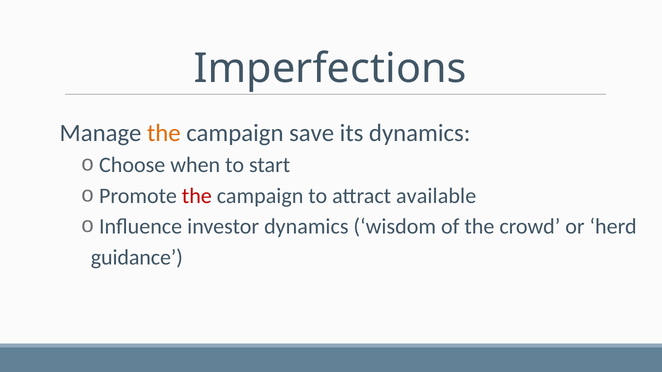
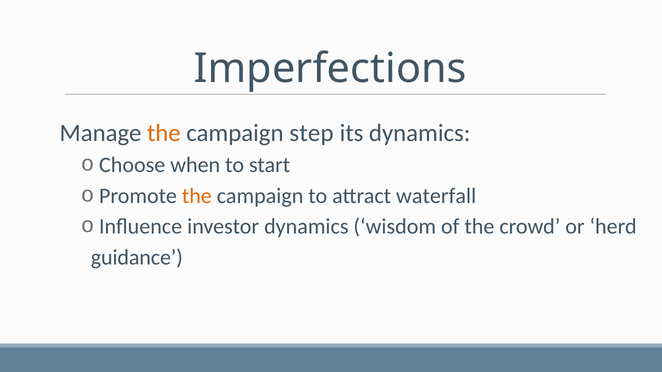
save: save -> step (312, 133)
the colour: red -> orange (197, 196)
available: available -> waterfall (436, 196)
